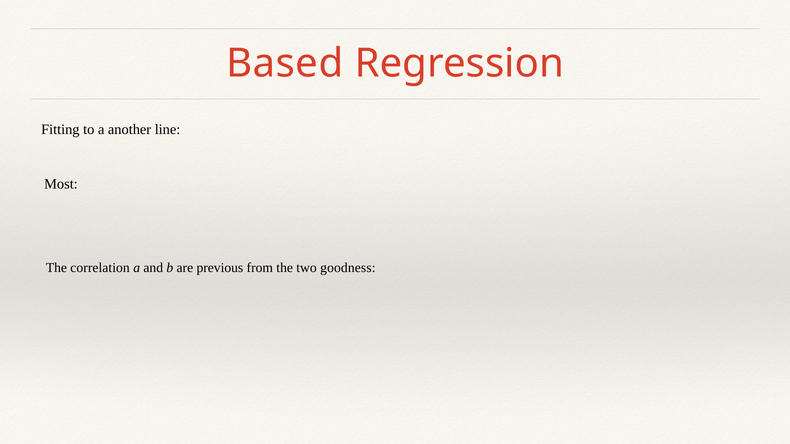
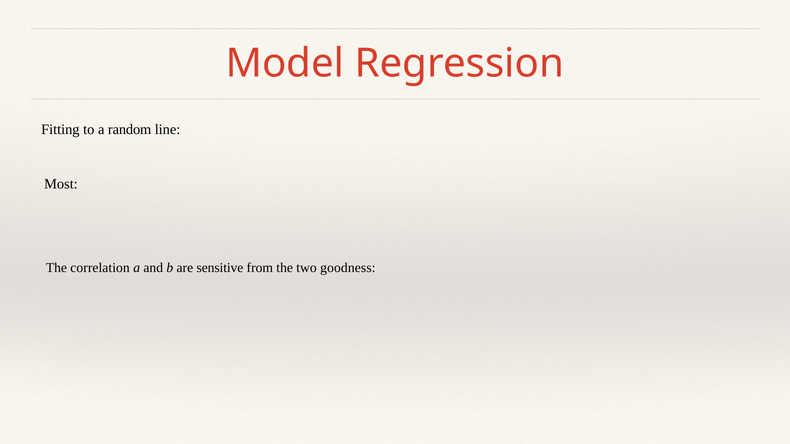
Based: Based -> Model (285, 64)
another: another -> random (130, 129)
previous: previous -> sensitive (220, 268)
